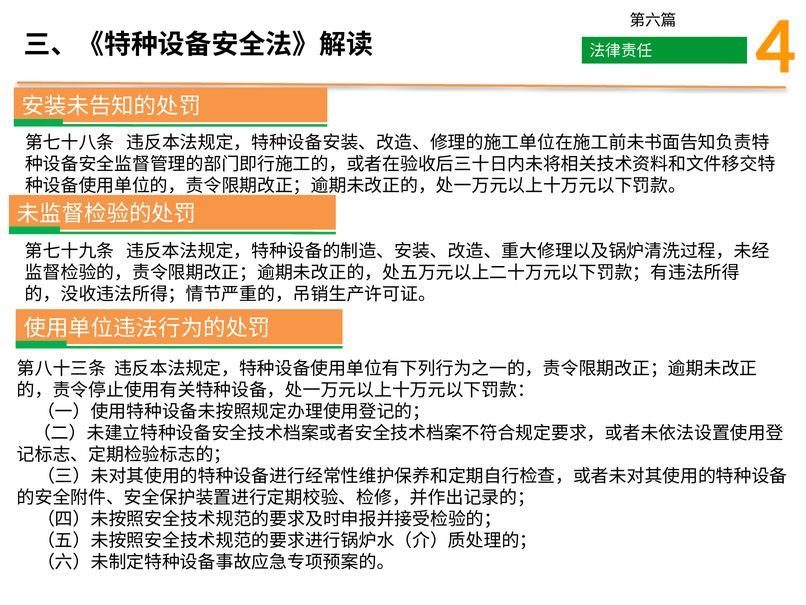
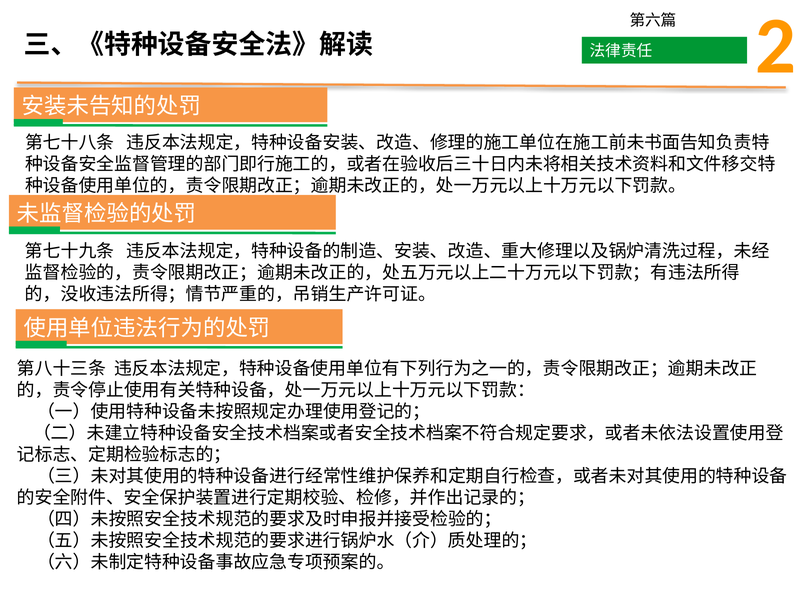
4: 4 -> 2 (776, 46)
